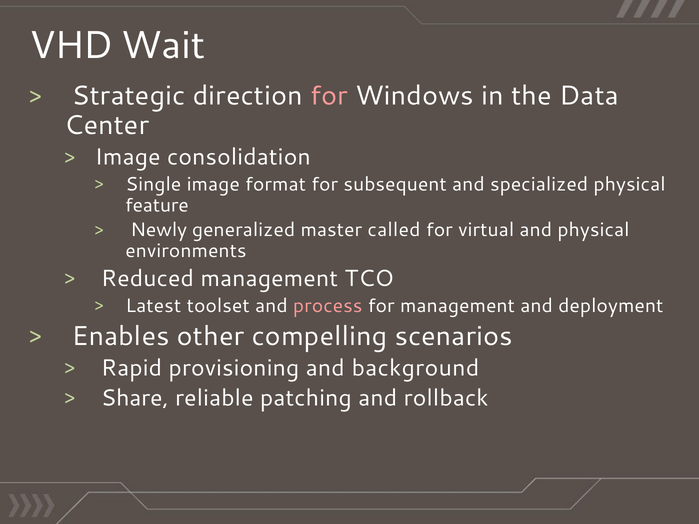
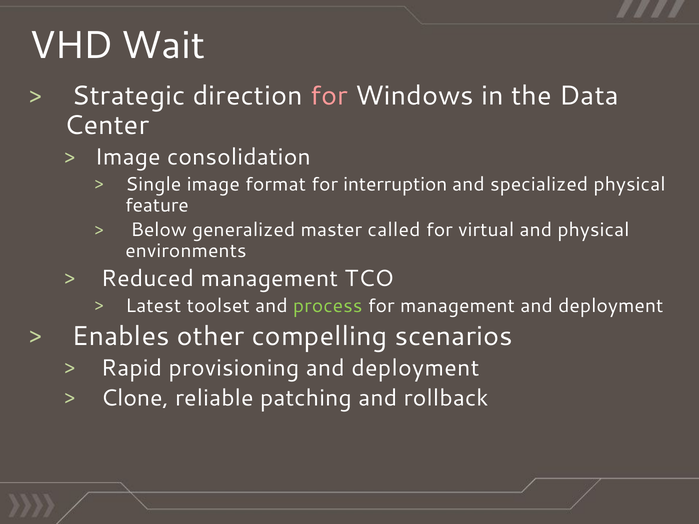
subsequent: subsequent -> interruption (395, 184)
Newly: Newly -> Below (159, 230)
process colour: pink -> light green (328, 306)
provisioning and background: background -> deployment (415, 368)
Share: Share -> Clone (135, 398)
